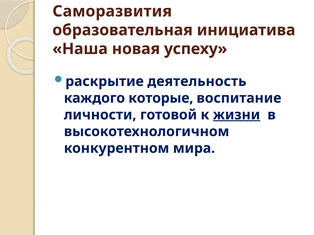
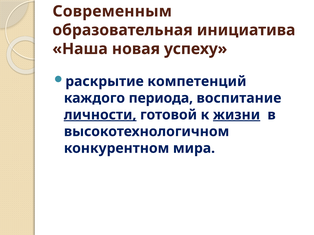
Саморазвития: Саморазвития -> Современным (112, 11)
деятельность: деятельность -> компетенций (197, 82)
которые: которые -> периода (161, 98)
личности underline: none -> present (100, 115)
